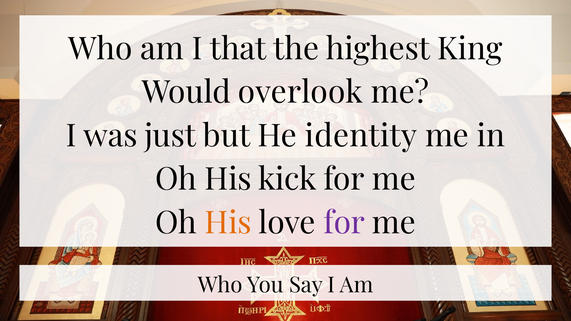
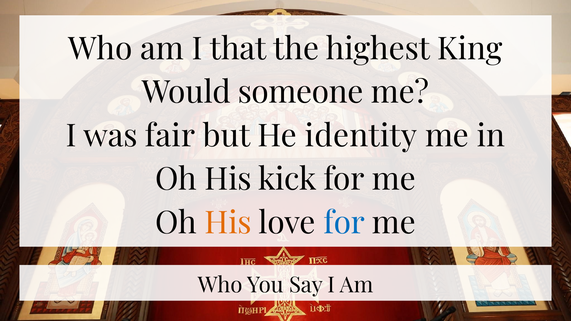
overlook: overlook -> someone (301, 93)
just: just -> fair (170, 136)
for colour: purple -> blue (344, 223)
